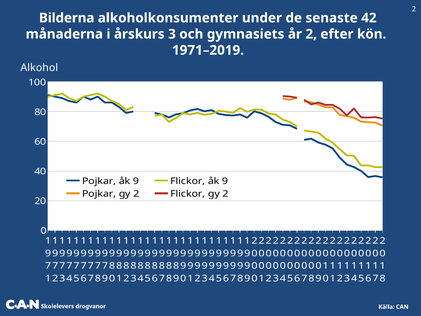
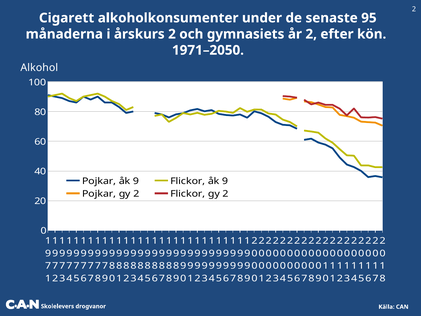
Bilderna: Bilderna -> Cigarett (67, 18)
42: 42 -> 95 (369, 18)
årskurs 3: 3 -> 2 (172, 34)
1971–2019: 1971–2019 -> 1971–2050 (208, 50)
